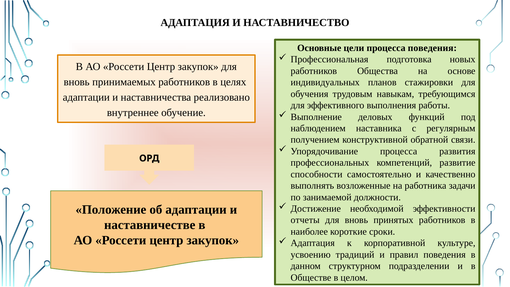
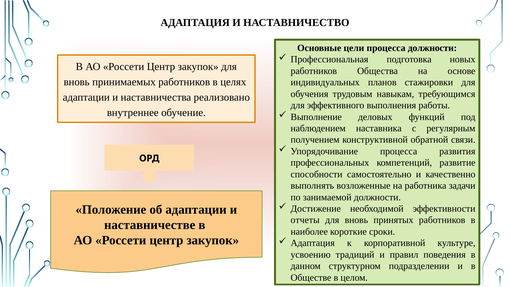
процесса поведения: поведения -> должности (432, 48)
